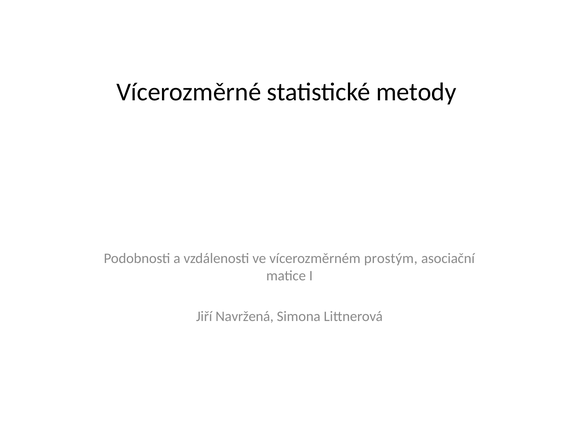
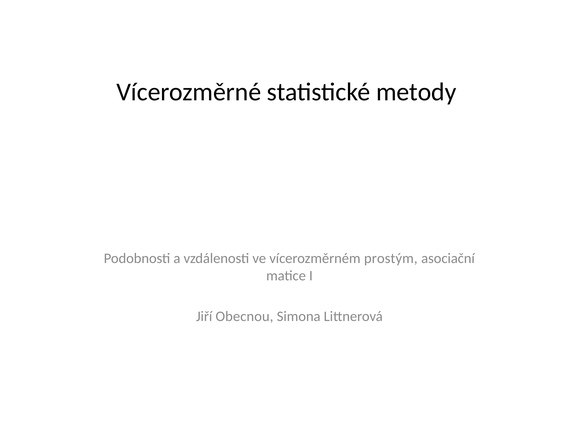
Navržená: Navržená -> Obecnou (244, 317)
